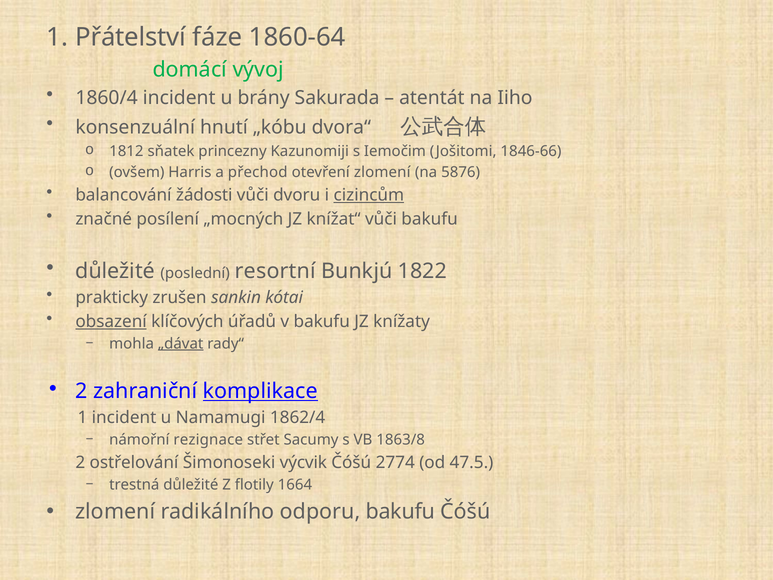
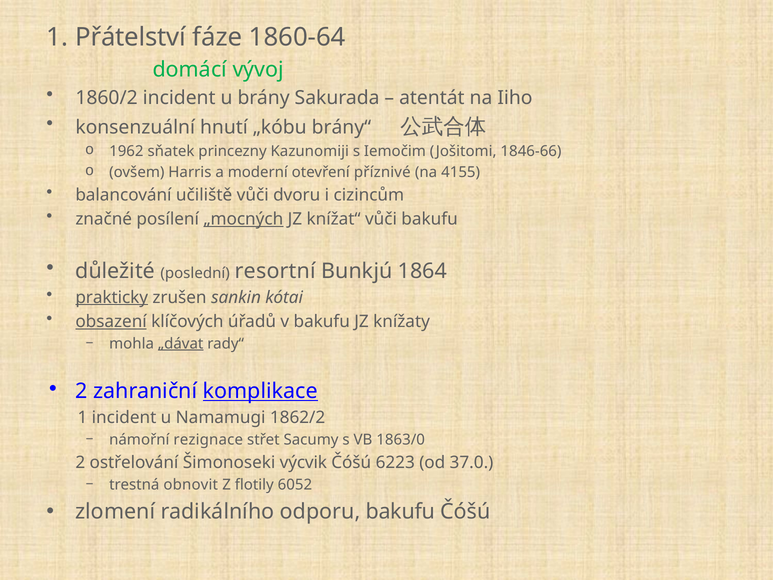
1860/4: 1860/4 -> 1860/2 (107, 98)
dvora“: dvora“ -> brány“ (341, 127)
1812: 1812 -> 1962 (126, 151)
přechod: přechod -> moderní (258, 172)
otevření zlomení: zlomení -> příznivé (382, 172)
5876: 5876 -> 4155 (461, 172)
žádosti: žádosti -> učiliště (204, 195)
cizincům underline: present -> none (369, 195)
„mocných underline: none -> present (243, 219)
1822: 1822 -> 1864 (422, 271)
prakticky underline: none -> present (112, 297)
1862/4: 1862/4 -> 1862/2 (298, 417)
1863/8: 1863/8 -> 1863/0 (401, 440)
2774: 2774 -> 6223 (395, 463)
47.5: 47.5 -> 37.0 (471, 463)
trestná důležité: důležité -> obnovit (191, 485)
1664: 1664 -> 6052 (295, 485)
